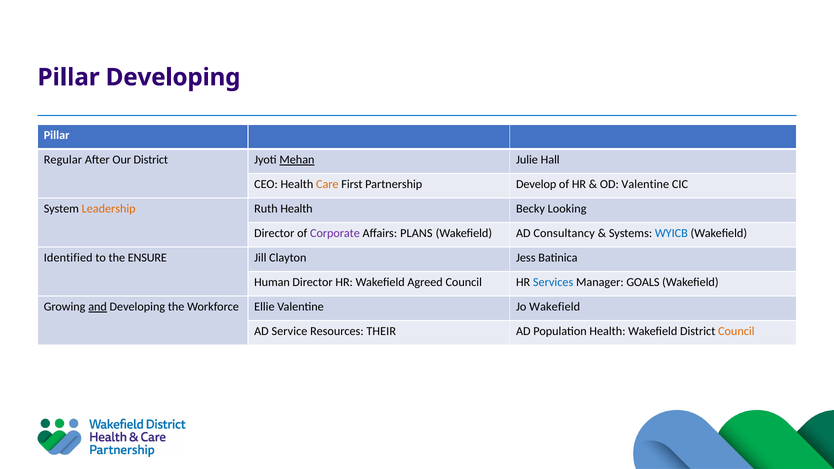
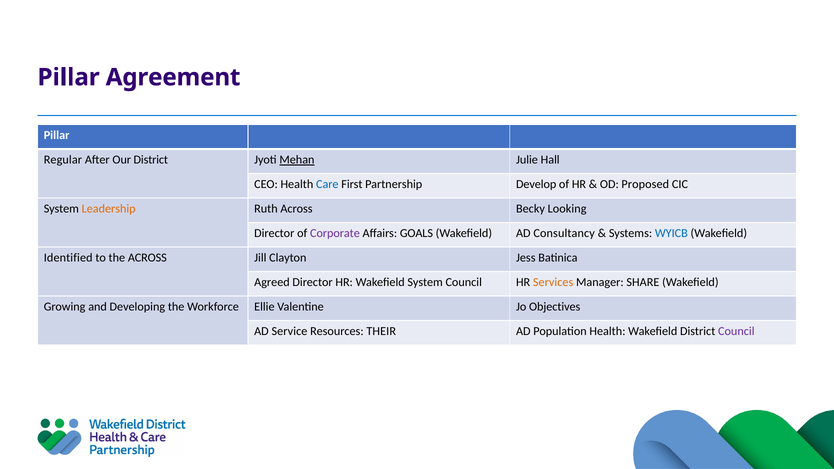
Pillar Developing: Developing -> Agreement (173, 77)
Care colour: orange -> blue (327, 184)
OD Valentine: Valentine -> Proposed (645, 184)
Ruth Health: Health -> Across (297, 209)
PLANS: PLANS -> GOALS (416, 233)
the ENSURE: ENSURE -> ACROSS (147, 258)
Human: Human -> Agreed (272, 282)
Wakefield Agreed: Agreed -> System (425, 282)
Services colour: blue -> orange (553, 282)
GOALS: GOALS -> SHARE (643, 282)
and underline: present -> none (98, 307)
Jo Wakefield: Wakefield -> Objectives (555, 307)
Council colour: orange -> purple (736, 331)
